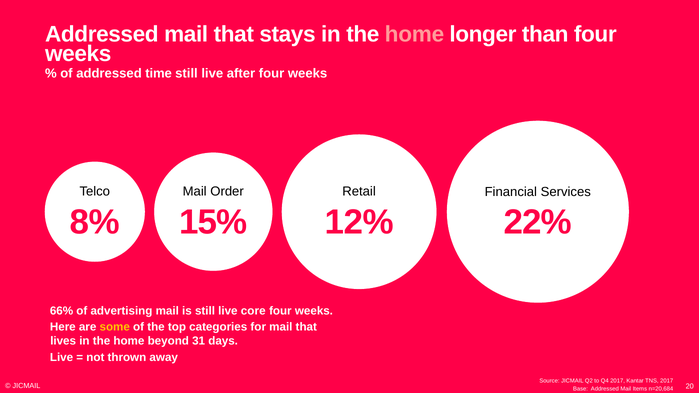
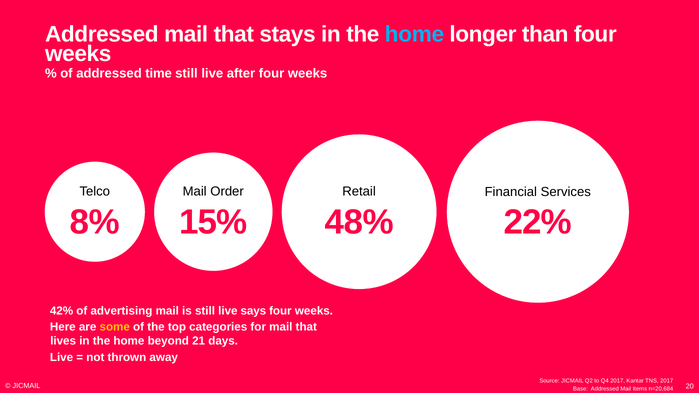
home colour: pink -> light blue (414, 34)
12%: 12% -> 48% (359, 222)
66%: 66% -> 42% (62, 311)
core: core -> says (253, 311)
31: 31 -> 21 (199, 341)
